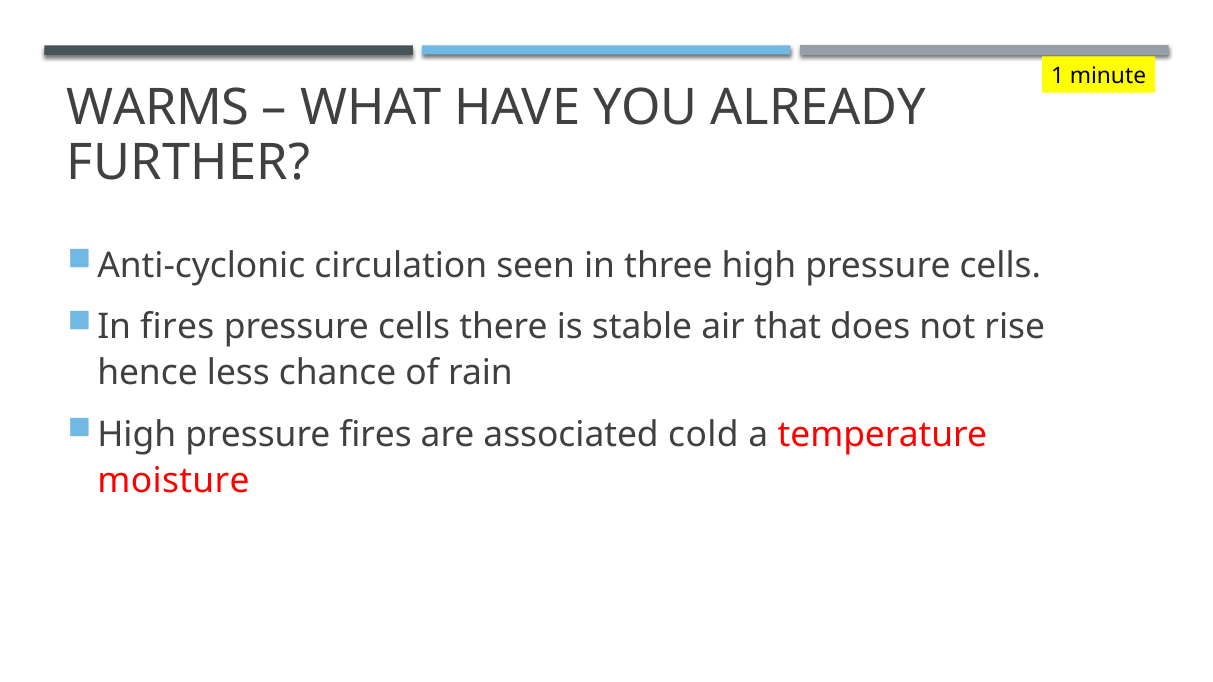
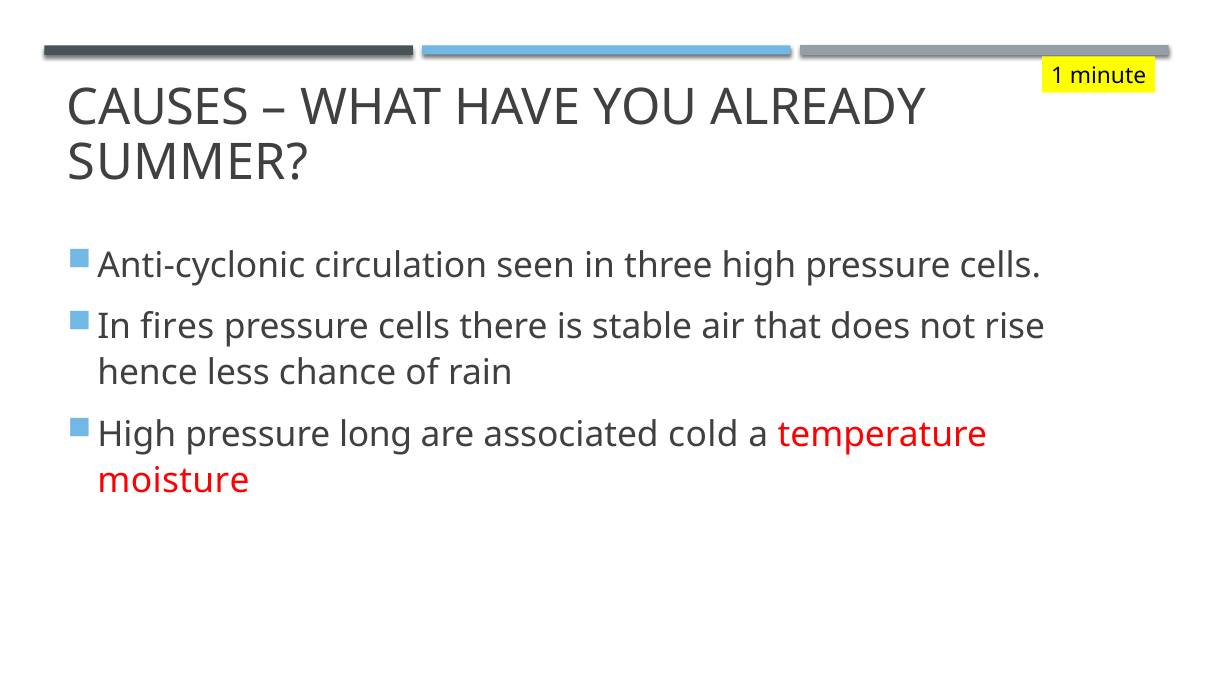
WARMS: WARMS -> CAUSES (158, 108)
FURTHER: FURTHER -> SUMMER (188, 163)
pressure fires: fires -> long (376, 435)
